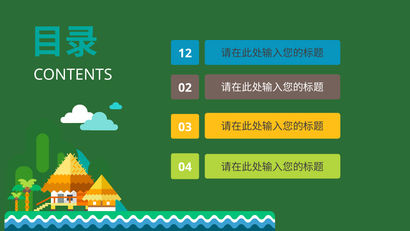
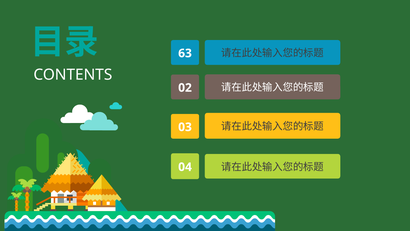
12: 12 -> 63 (185, 53)
